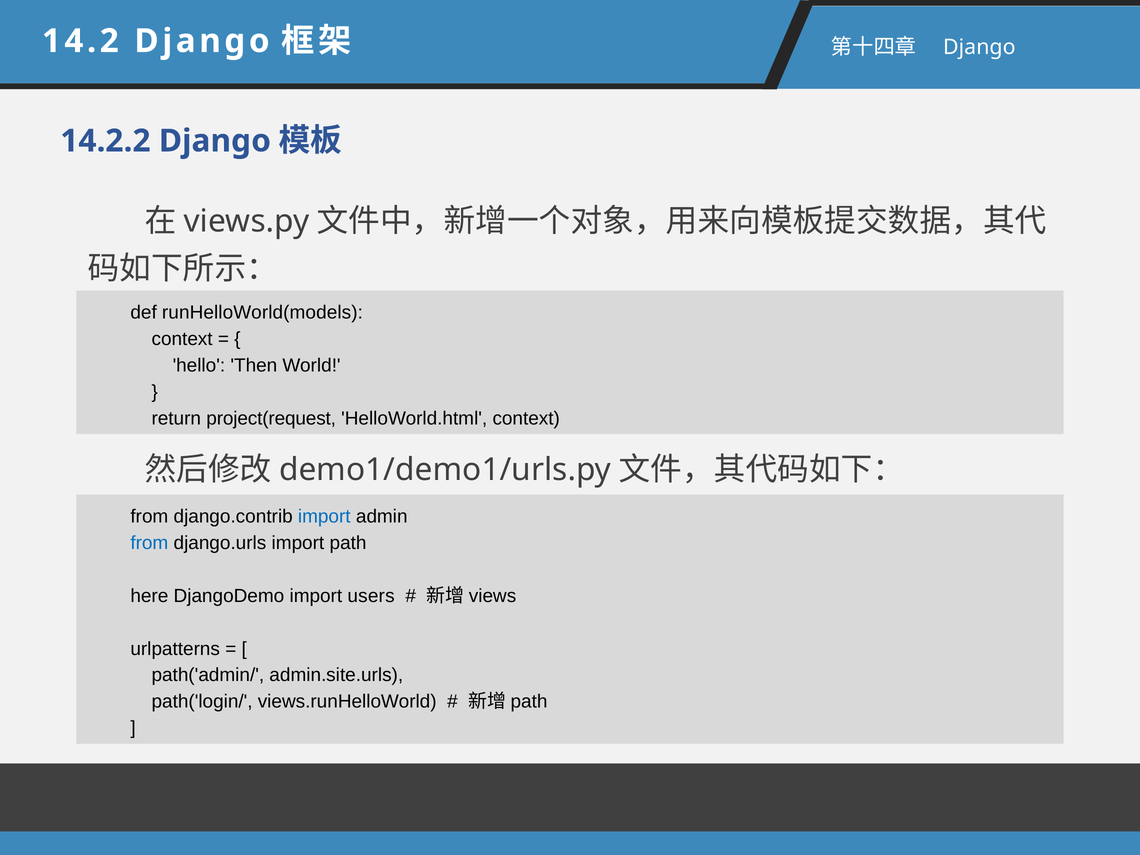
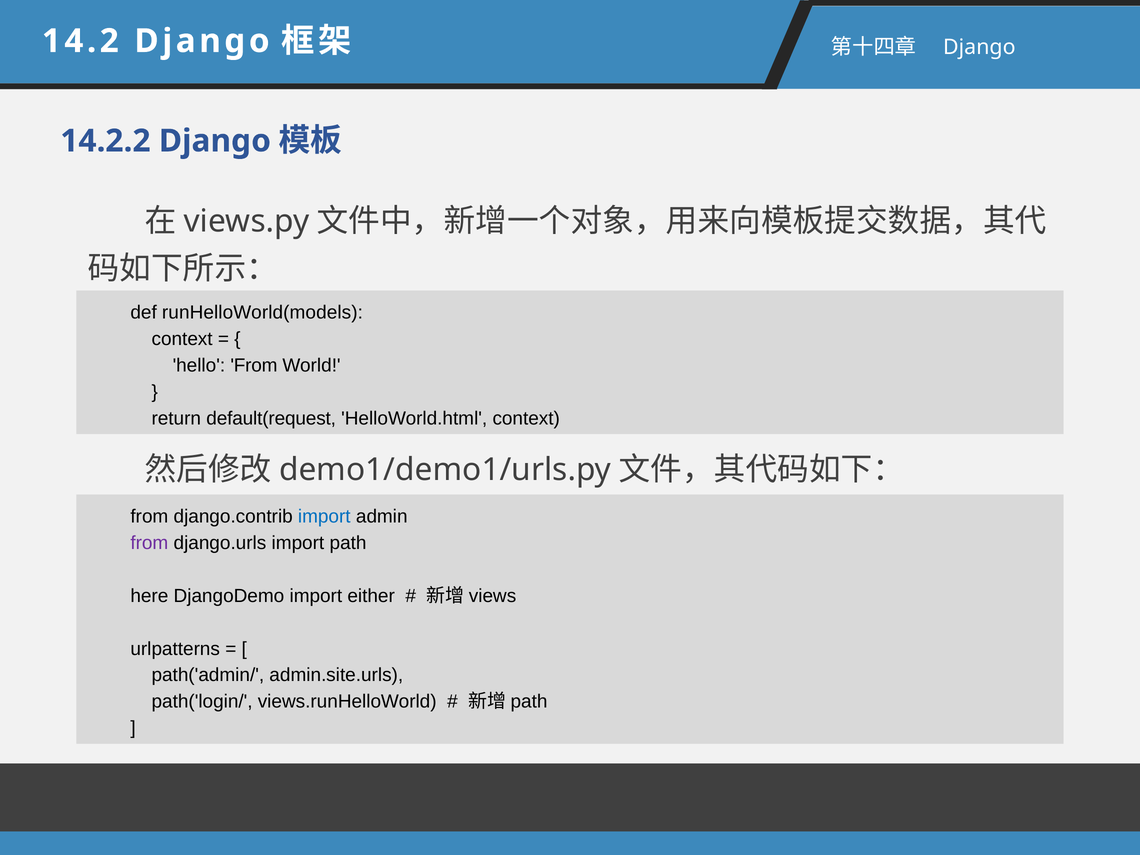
hello Then: Then -> From (254, 365)
project(request: project(request -> default(request (271, 418)
from colour: blue -> purple (149, 543)
users: users -> either (371, 596)
